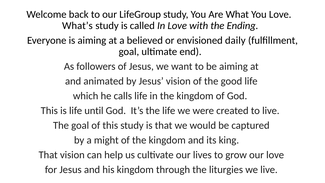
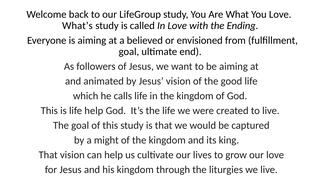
daily: daily -> from (235, 40)
life until: until -> help (94, 111)
